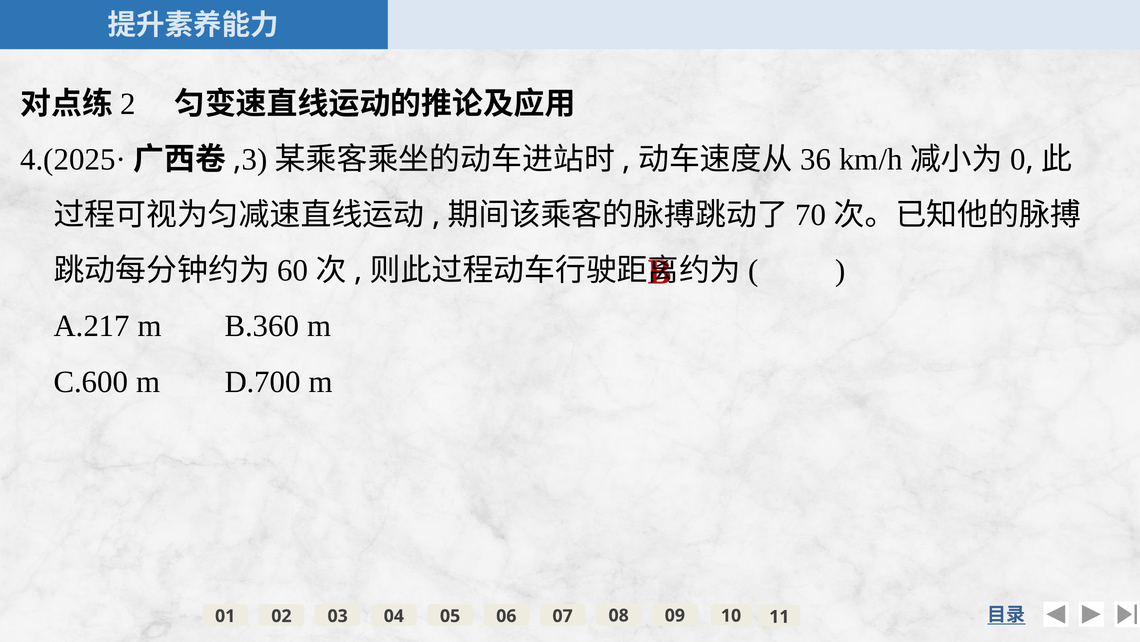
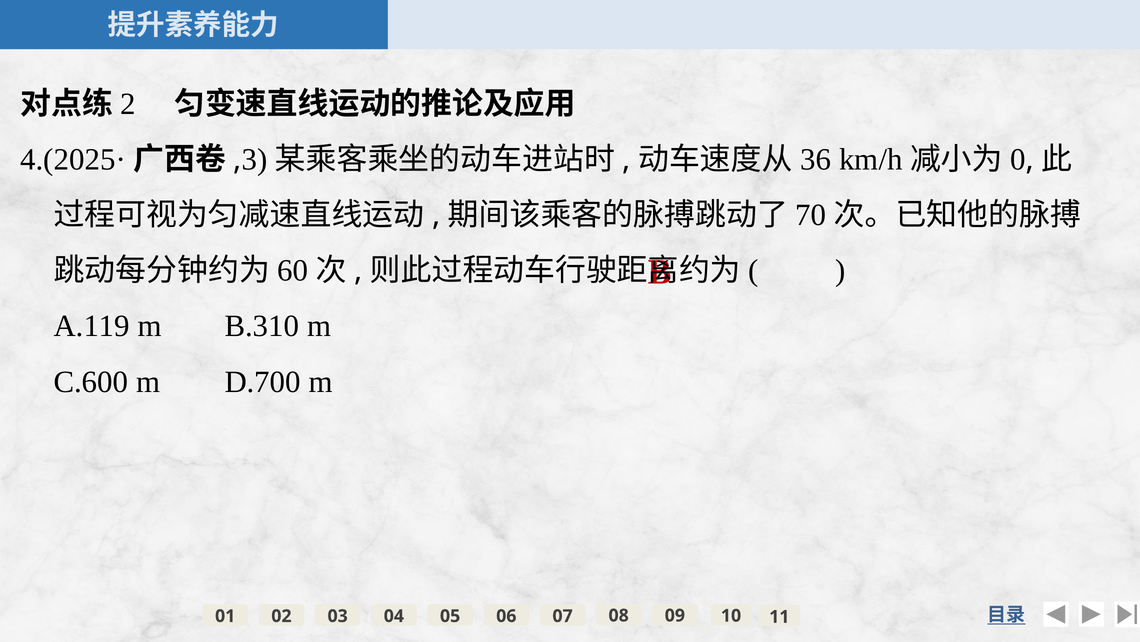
A.217: A.217 -> A.119 (92, 326)
B.360: B.360 -> B.310 (262, 326)
